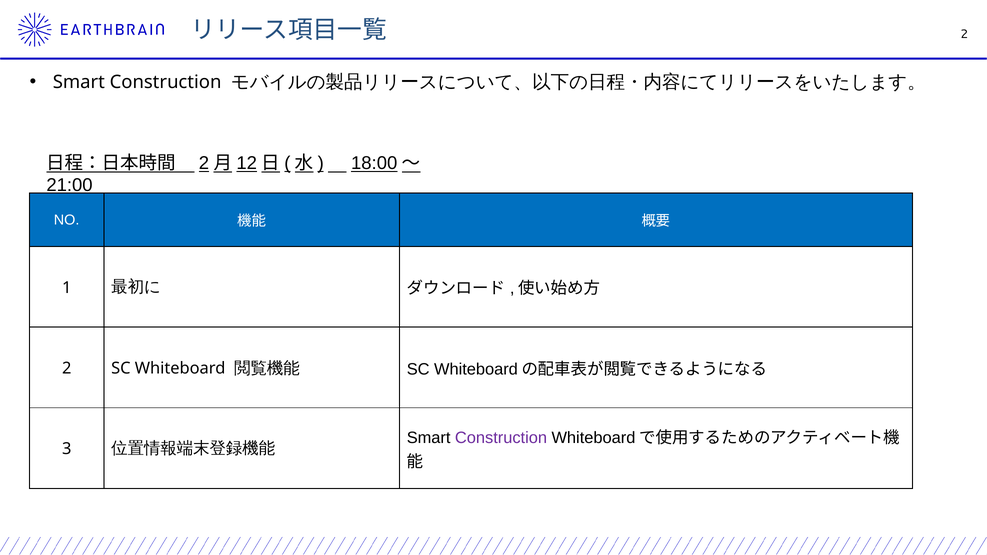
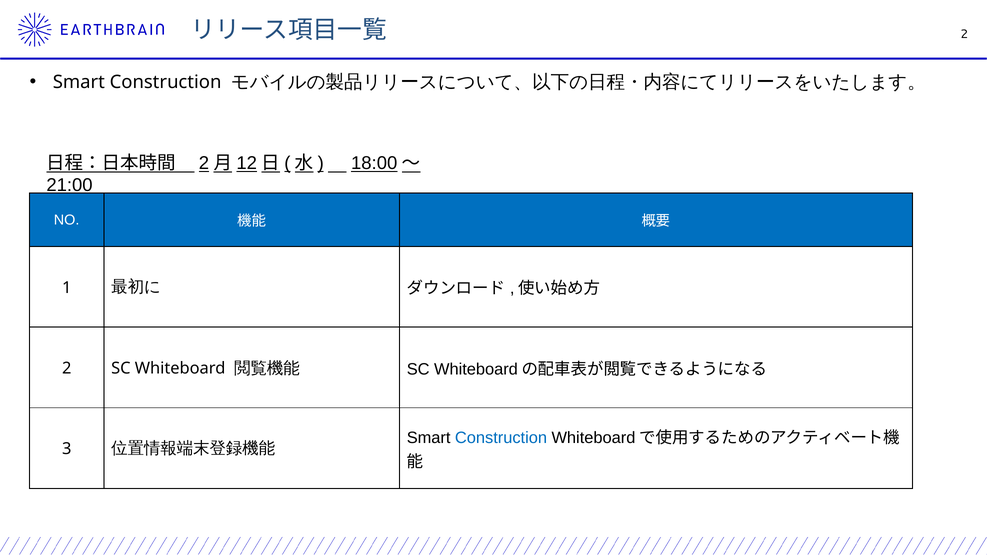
Construction colour: purple -> blue (501, 438)
